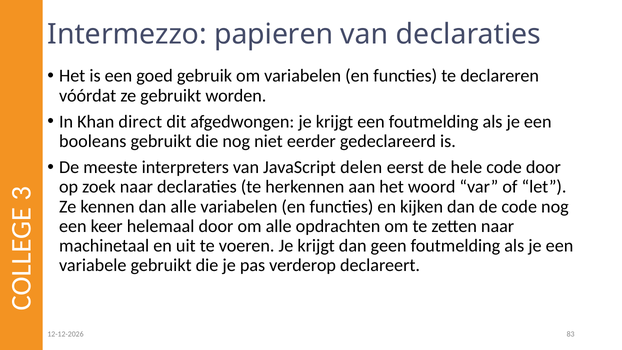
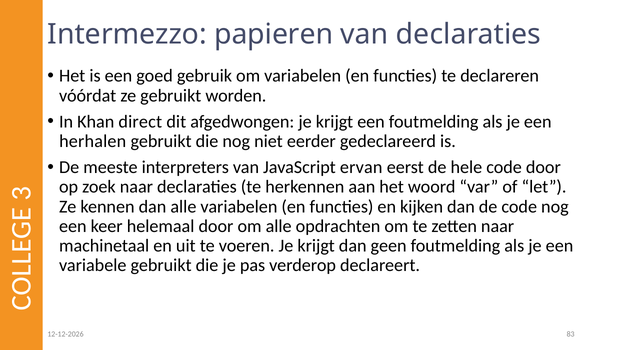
booleans: booleans -> herhalen (93, 141)
delen: delen -> ervan (361, 167)
